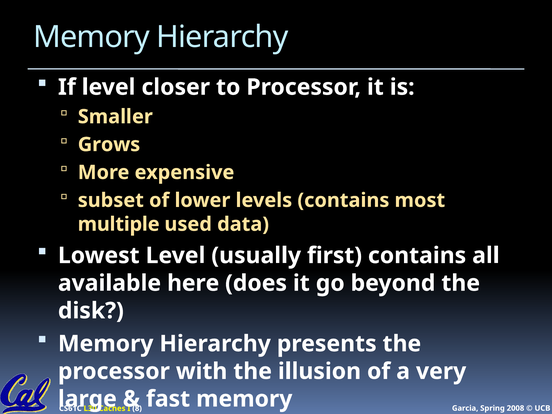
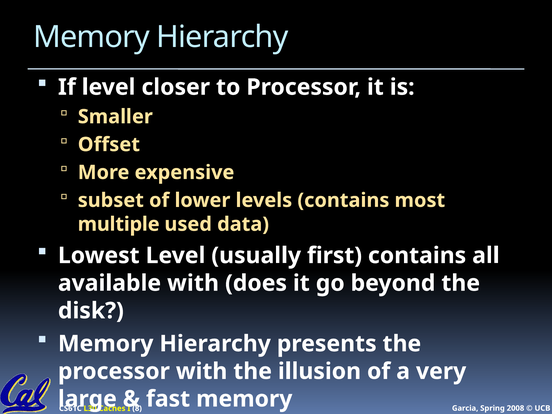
Grows: Grows -> Offset (109, 145)
available here: here -> with (193, 283)
